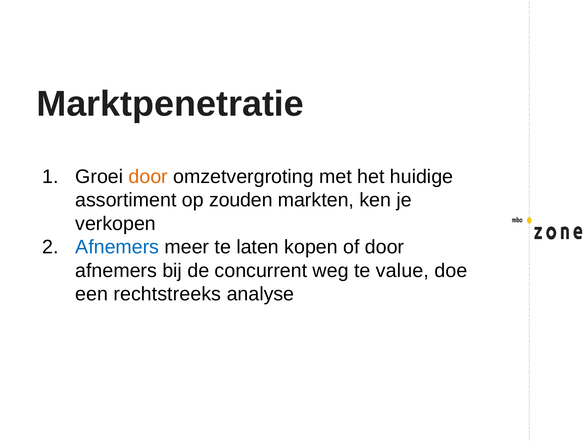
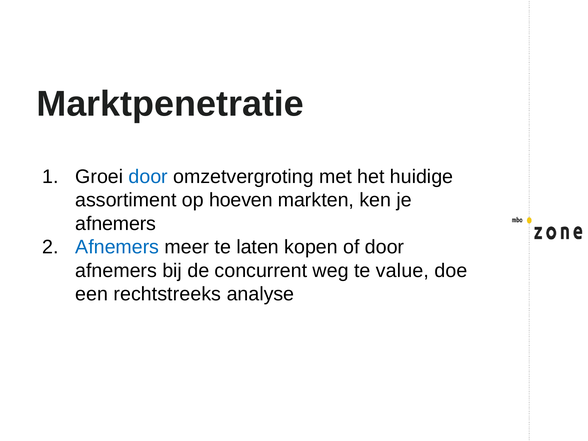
door colour: orange -> blue (148, 177)
zouden: zouden -> hoeven (241, 200)
verkopen: verkopen -> afnemers (116, 224)
